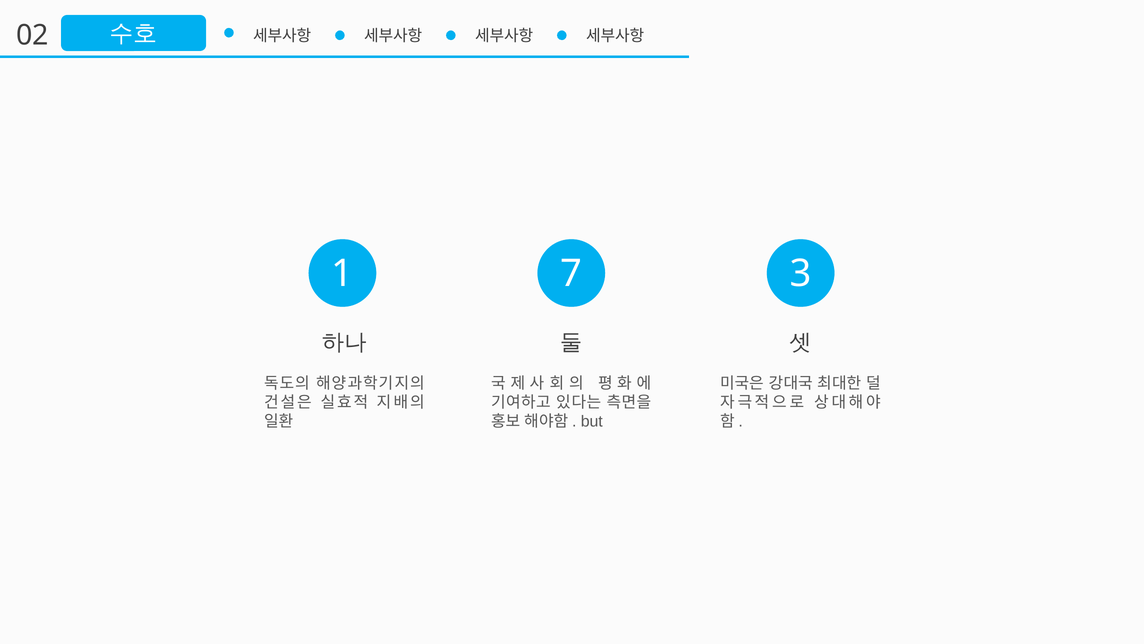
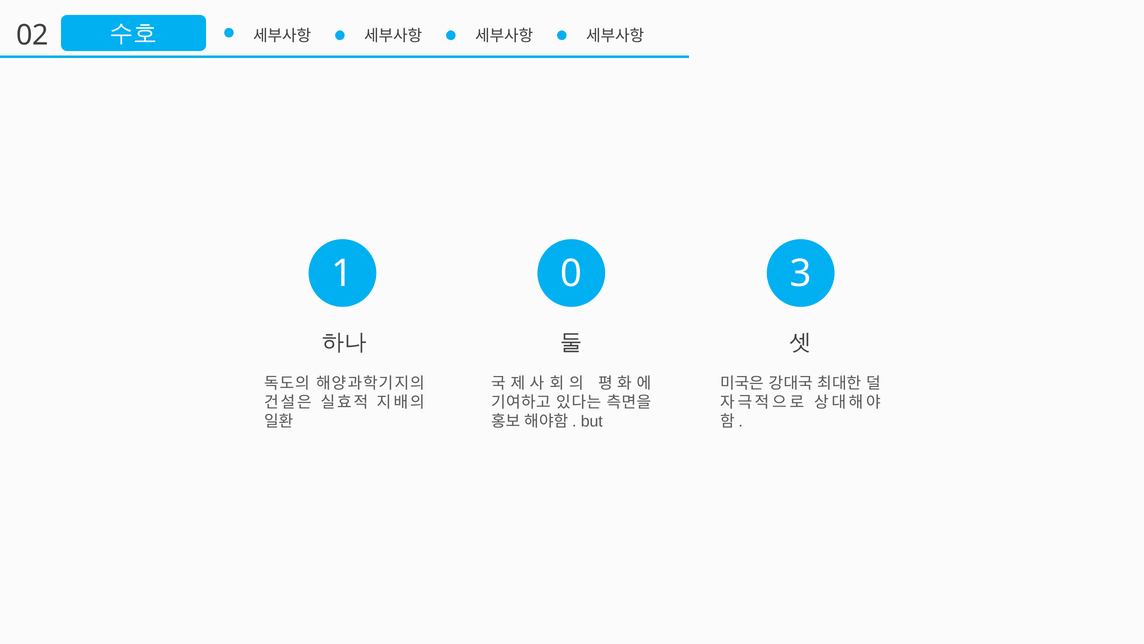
7: 7 -> 0 (571, 273)
